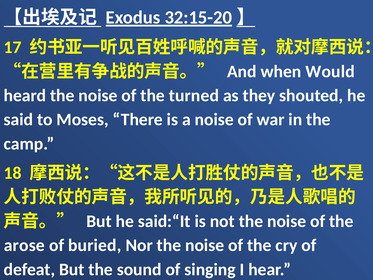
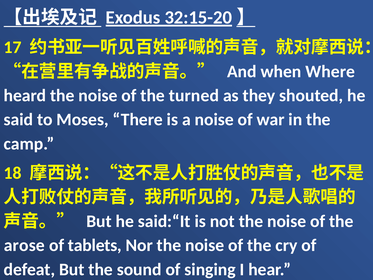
Would: Would -> Where (330, 71)
buried: buried -> tablets (95, 245)
